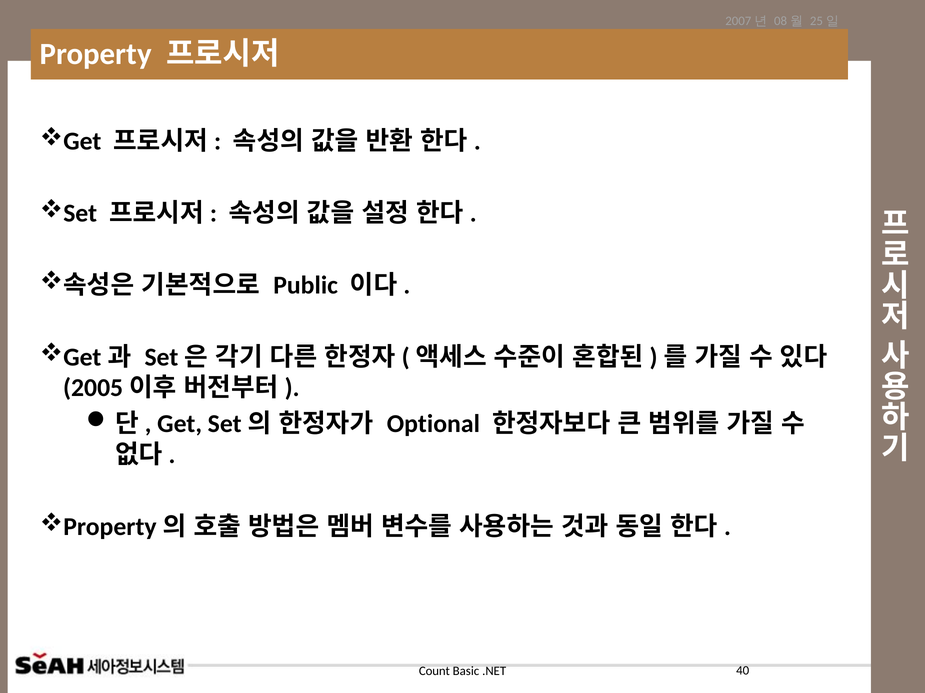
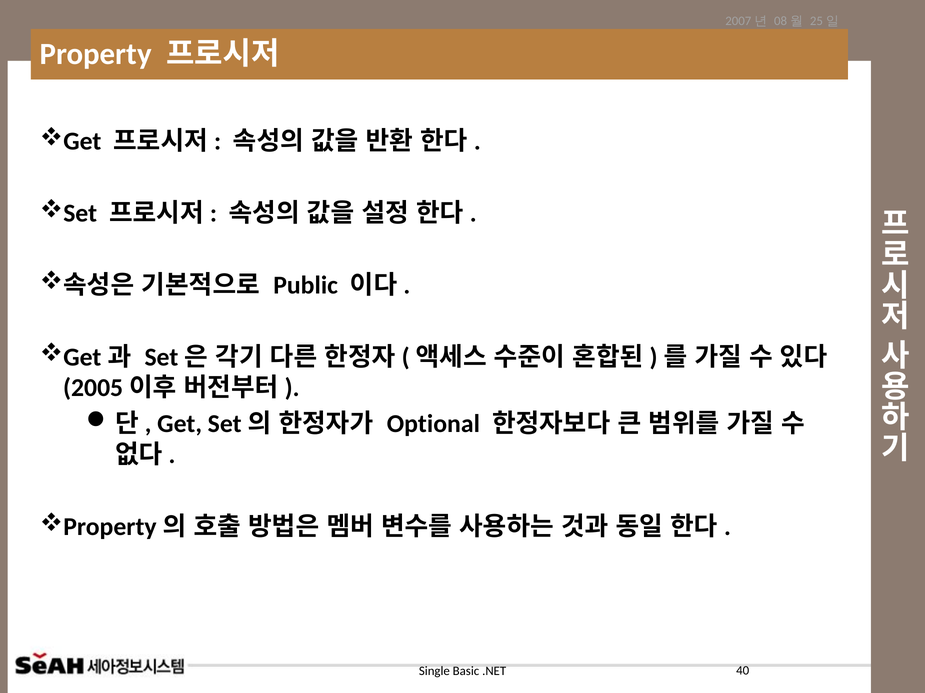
Count: Count -> Single (434, 672)
